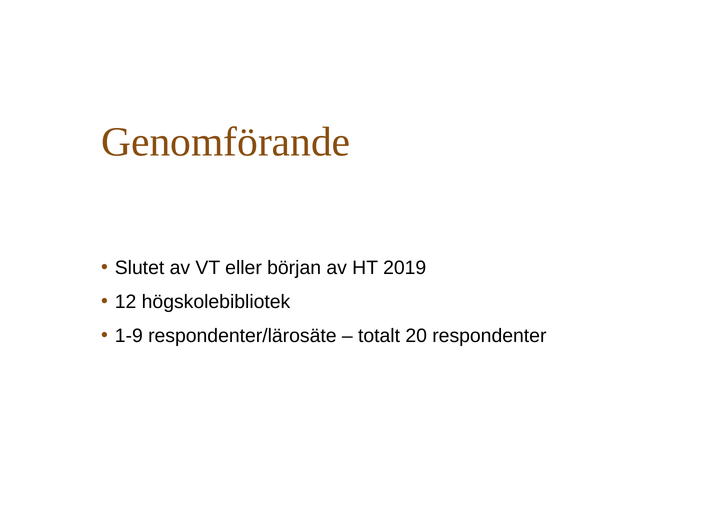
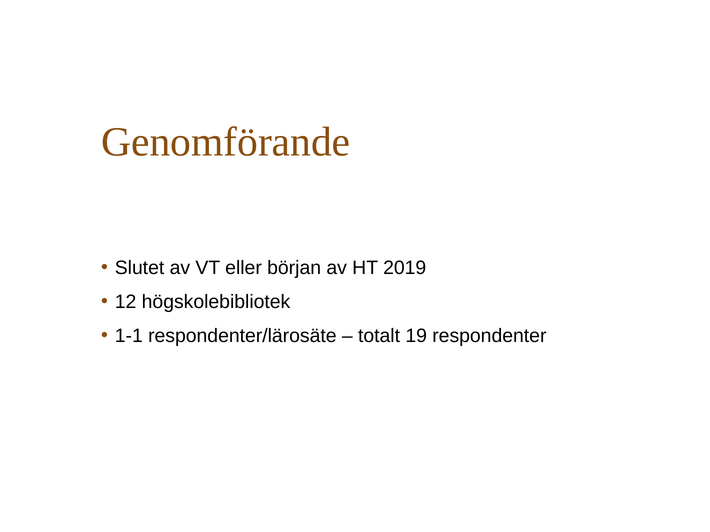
1-9: 1-9 -> 1-1 (129, 336)
20: 20 -> 19 (416, 336)
